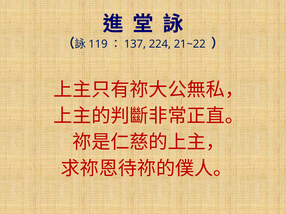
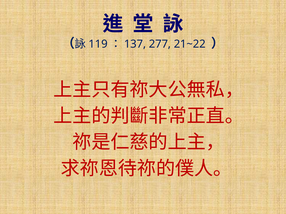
224: 224 -> 277 (160, 44)
